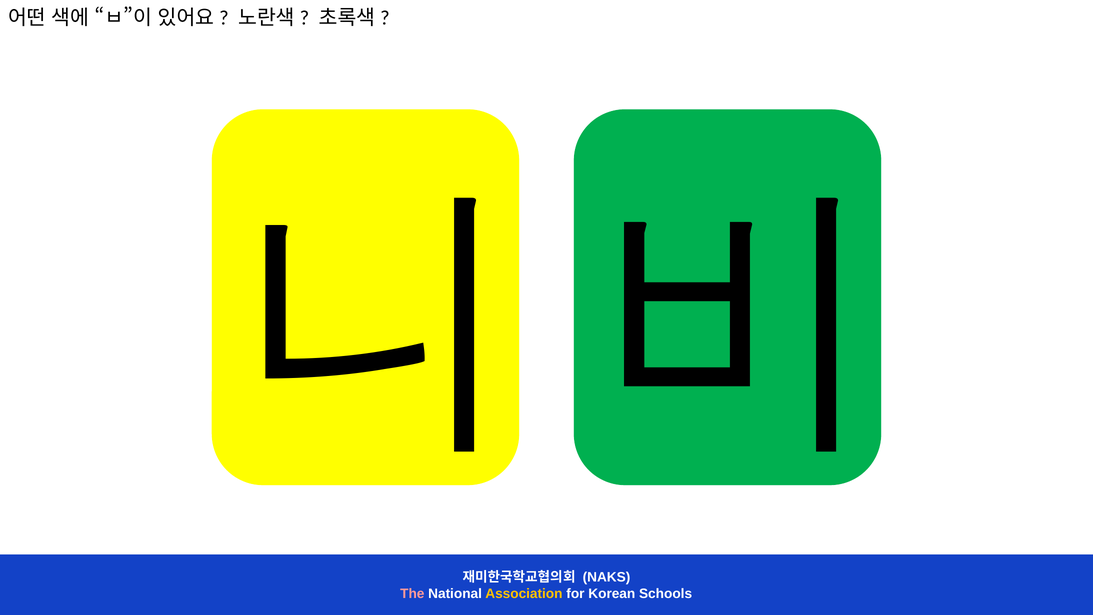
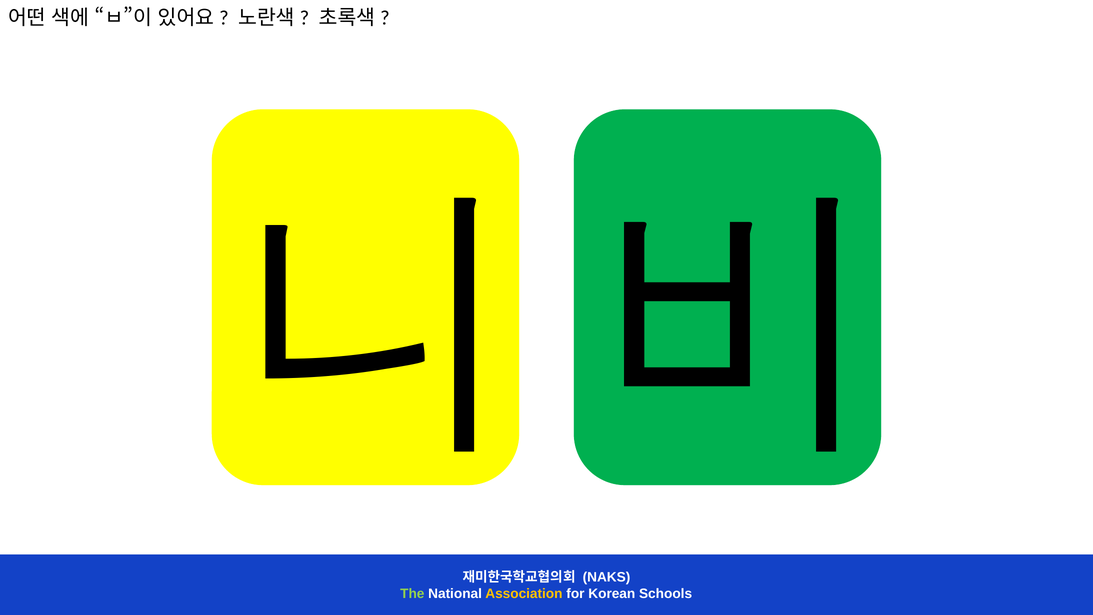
The colour: pink -> light green (412, 594)
